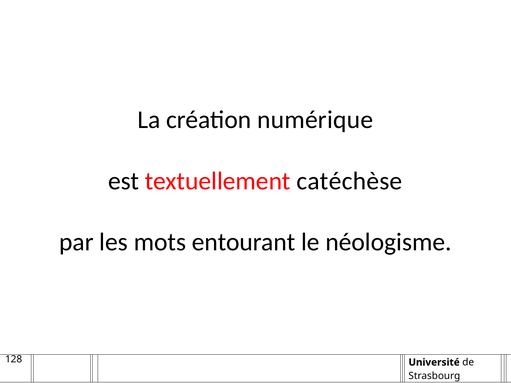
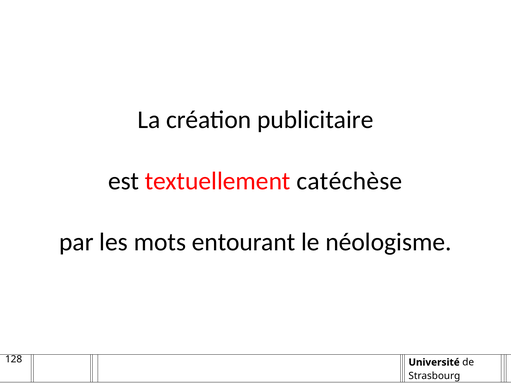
numérique: numérique -> publicitaire (315, 120)
